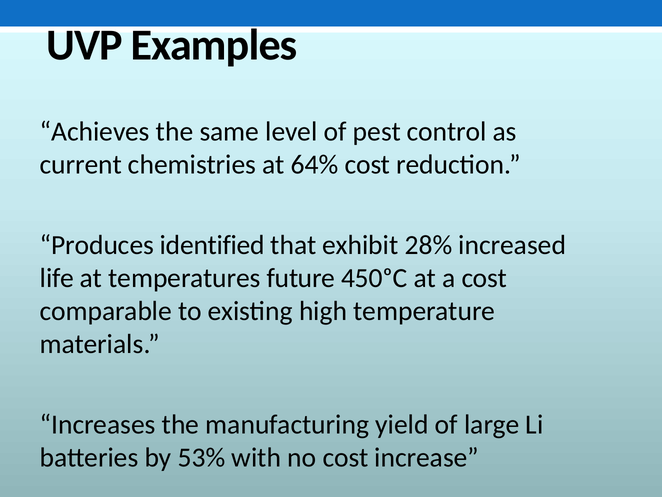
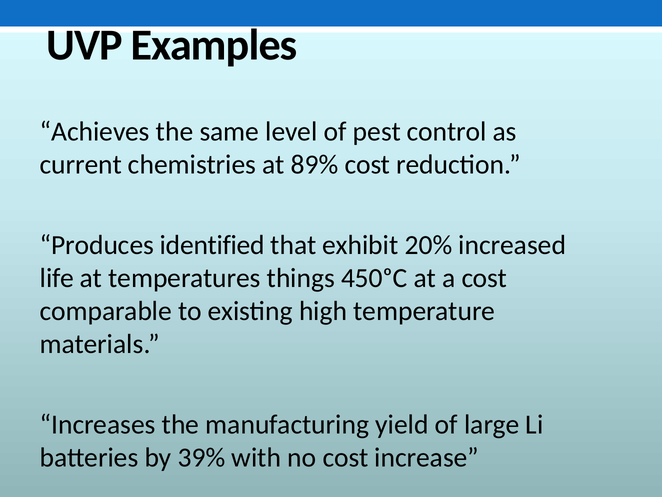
64%: 64% -> 89% (315, 164)
28%: 28% -> 20% (429, 245)
future: future -> things (301, 278)
53%: 53% -> 39% (201, 457)
